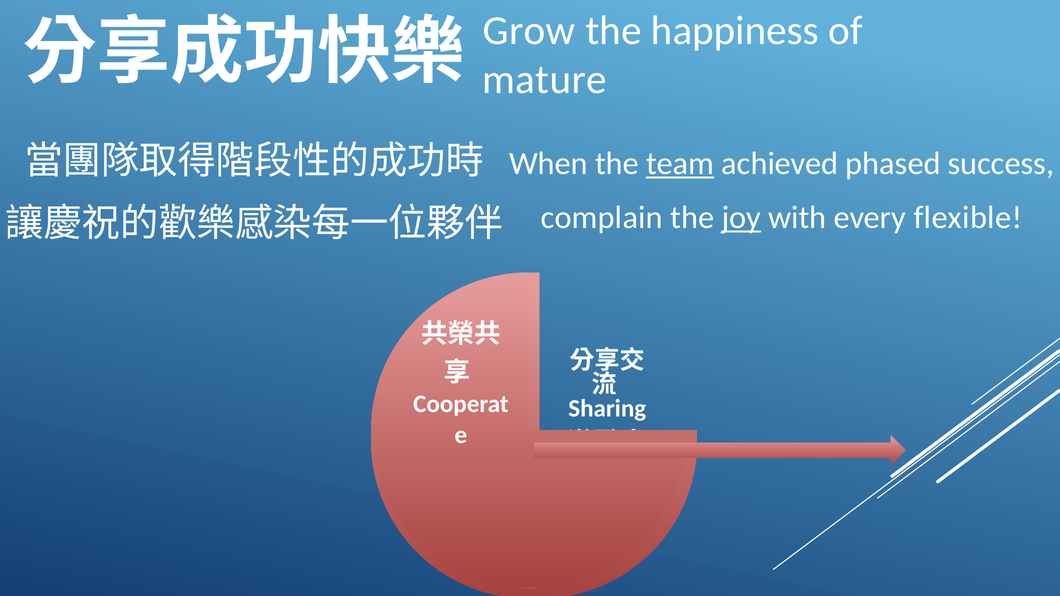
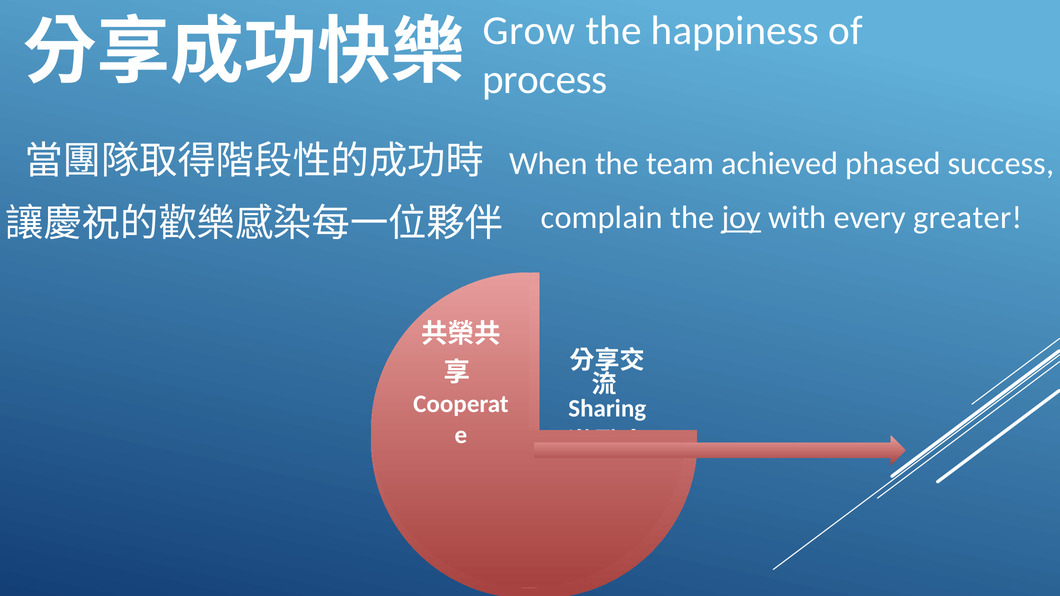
mature: mature -> process (545, 80)
team underline: present -> none (680, 164)
flexible: flexible -> greater (968, 218)
